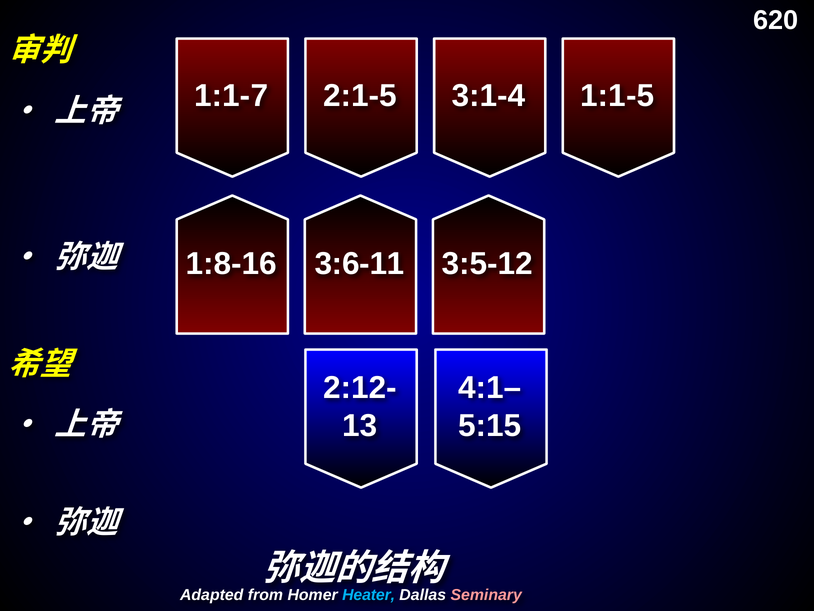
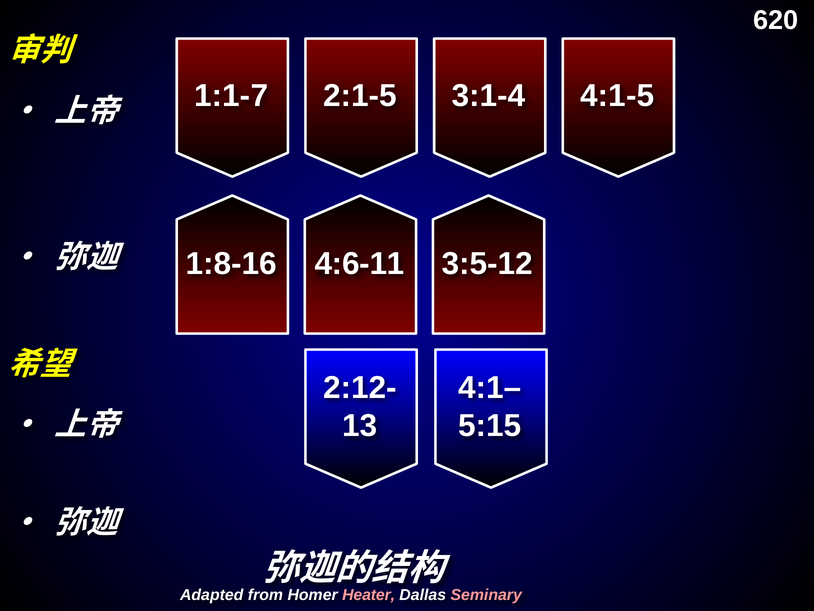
1:1-5: 1:1-5 -> 4:1-5 (617, 96)
3:6-11: 3:6-11 -> 4:6-11 (359, 264)
Heater colour: light blue -> pink (369, 595)
